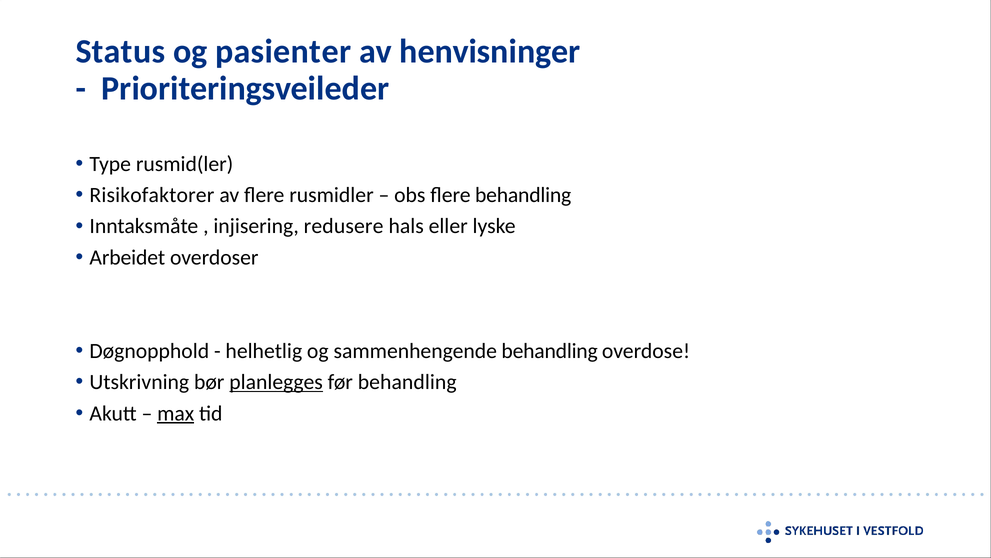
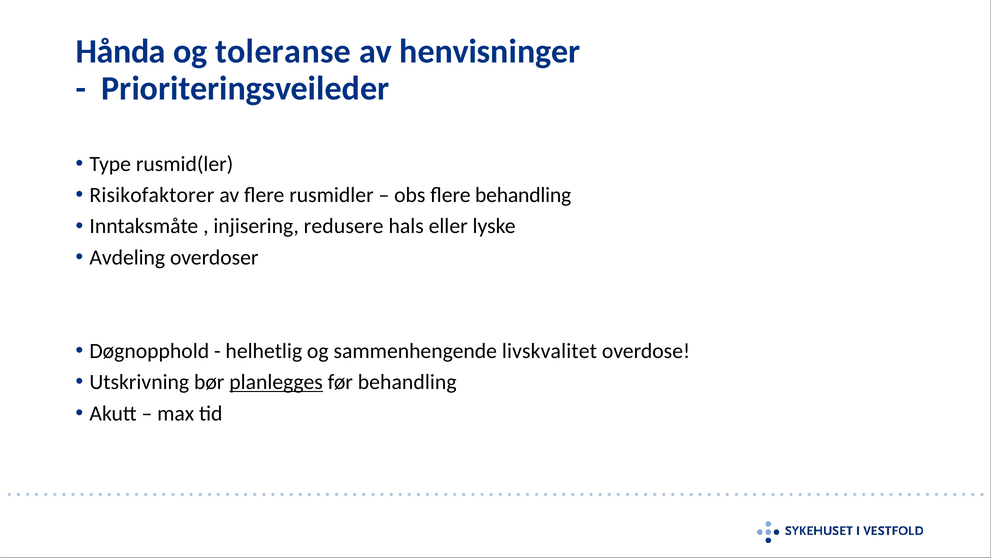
Status: Status -> Hånda (121, 52)
pasienter: pasienter -> toleranse (283, 52)
Arbeidet: Arbeidet -> Avdeling (127, 257)
sammenhengende behandling: behandling -> livskvalitet (549, 351)
max underline: present -> none (176, 413)
